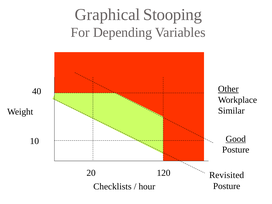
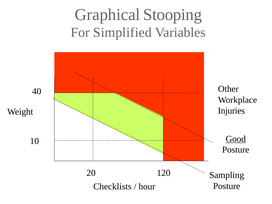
Depending: Depending -> Simplified (122, 32)
Other underline: present -> none (228, 89)
Similar: Similar -> Injuries (231, 111)
Revisited: Revisited -> Sampling (227, 175)
